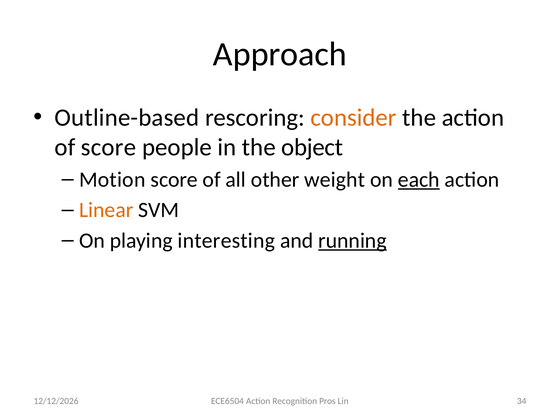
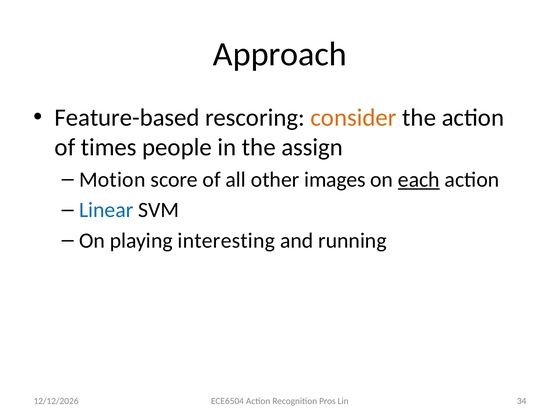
Outline-based: Outline-based -> Feature-based (127, 117)
of score: score -> times (109, 147)
object: object -> assign (312, 147)
weight: weight -> images (335, 180)
Linear colour: orange -> blue (106, 210)
running underline: present -> none (352, 241)
